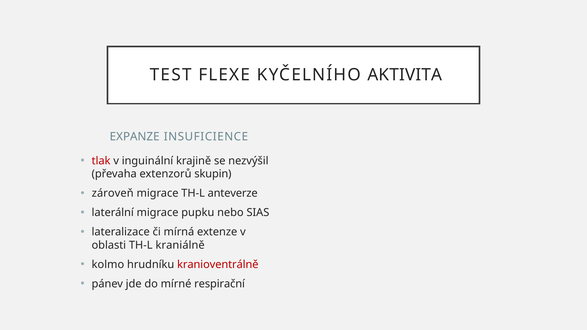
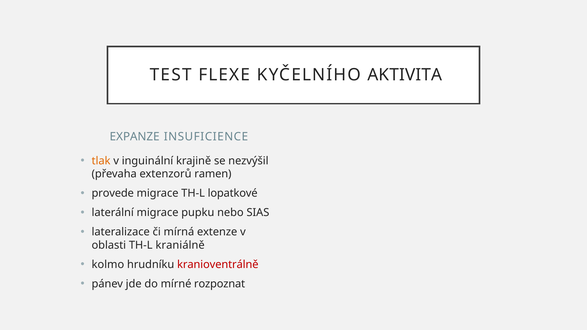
tlak colour: red -> orange (101, 161)
skupin: skupin -> ramen (213, 174)
zároveň: zároveň -> provede (113, 193)
anteverze: anteverze -> lopatkové (233, 193)
respirační: respirační -> rozpoznat (220, 284)
